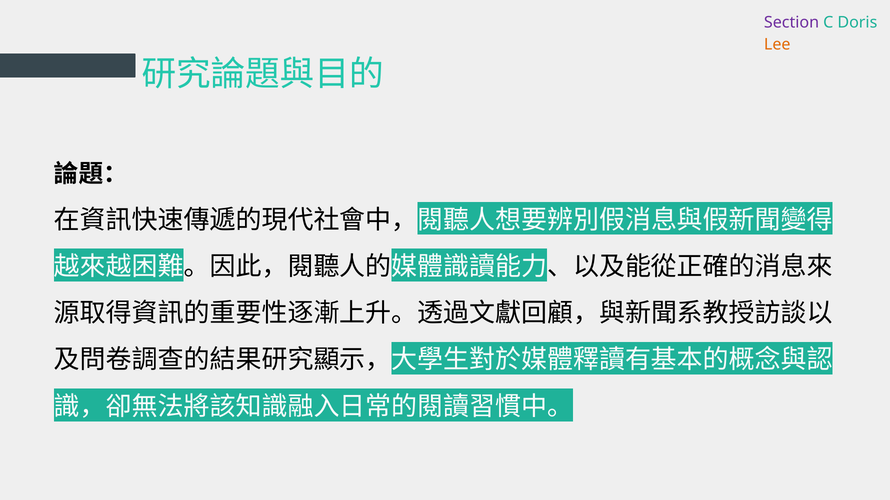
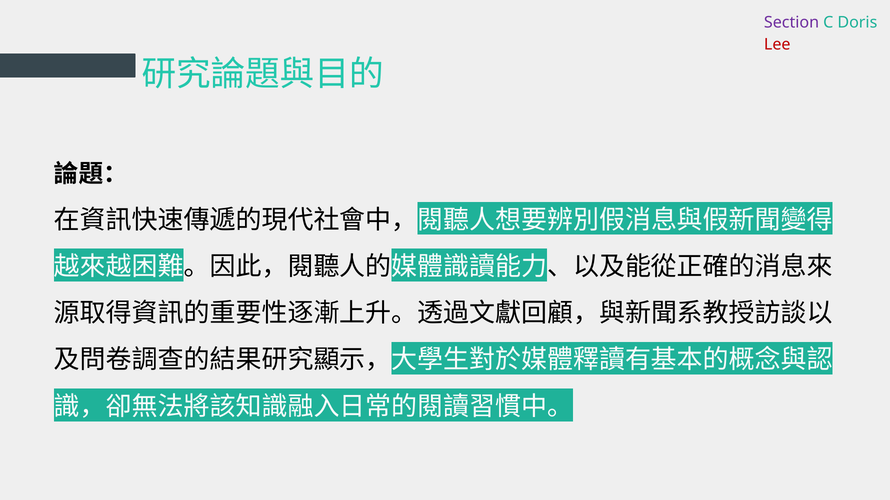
Lee colour: orange -> red (777, 45)
